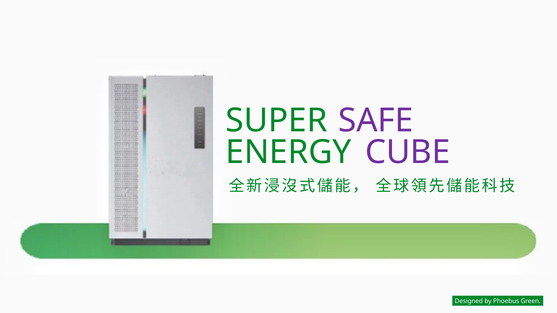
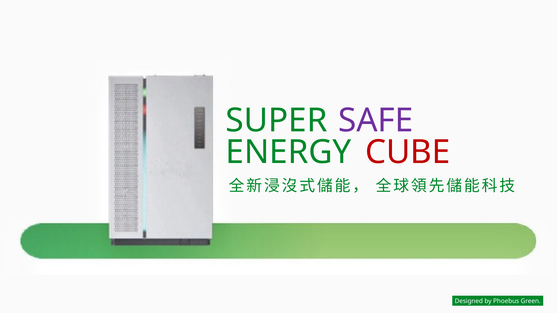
CUBE colour: purple -> red (408, 152)
